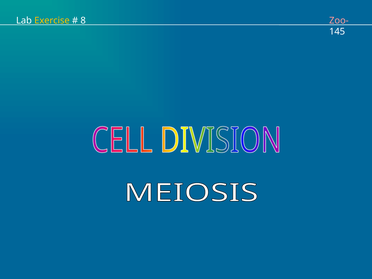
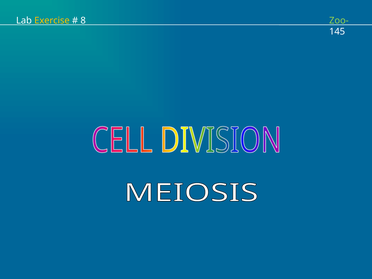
Zoo- colour: pink -> light green (339, 20)
